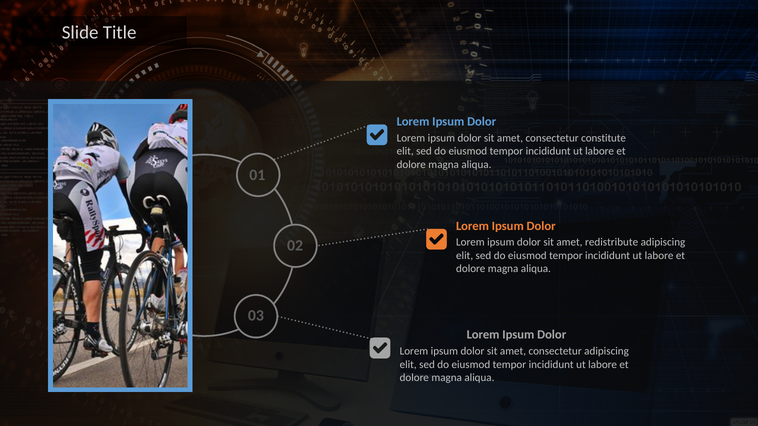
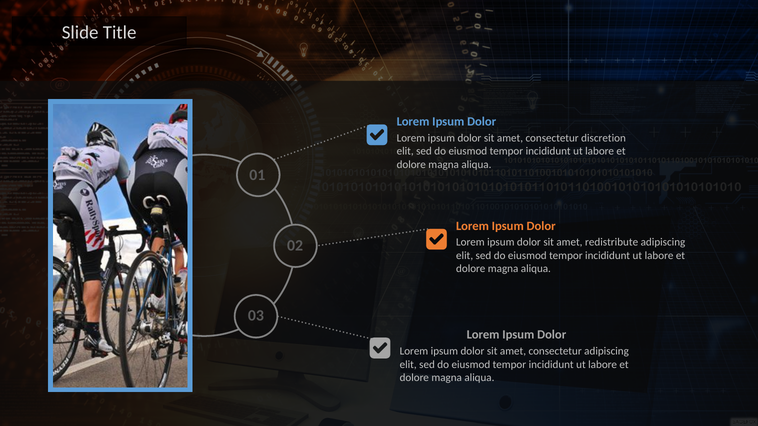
constitute: constitute -> discretion (604, 138)
